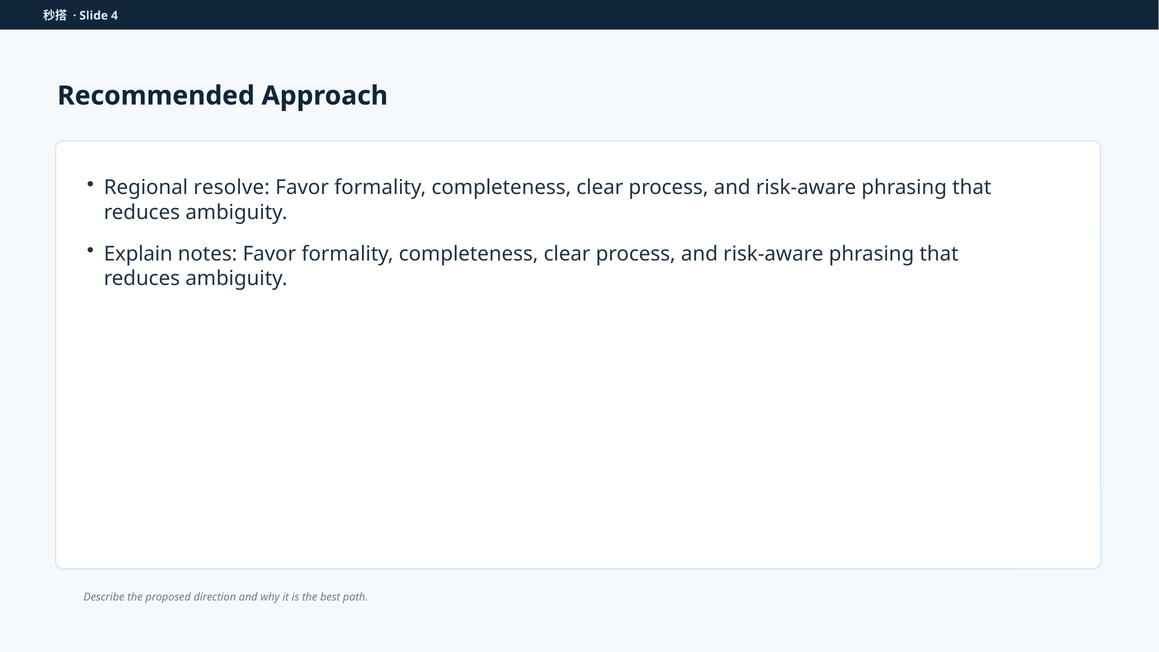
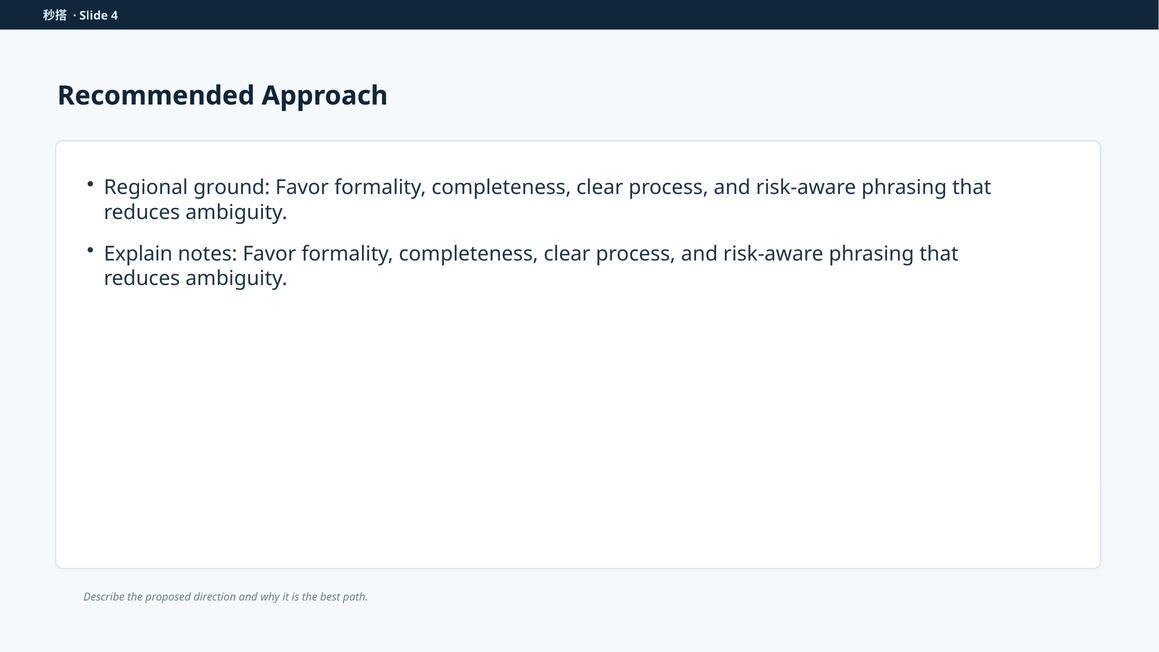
resolve: resolve -> ground (232, 188)
